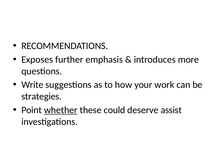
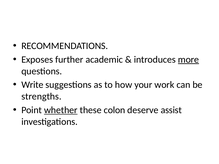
emphasis: emphasis -> academic (104, 60)
more underline: none -> present (188, 60)
strategies: strategies -> strengths (41, 97)
could: could -> colon (114, 110)
